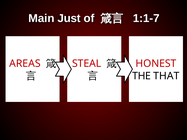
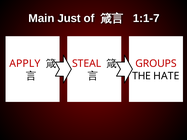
AREAS: AREAS -> APPLY (25, 64)
HONEST: HONEST -> GROUPS (156, 64)
THAT: THAT -> HATE (166, 76)
